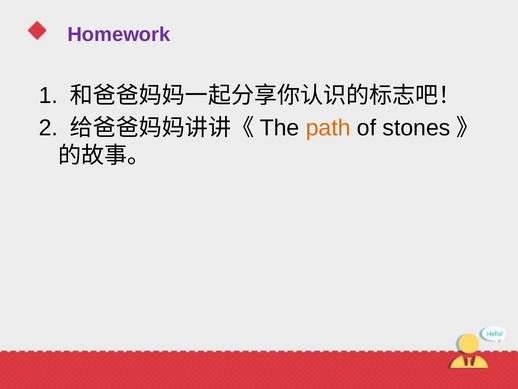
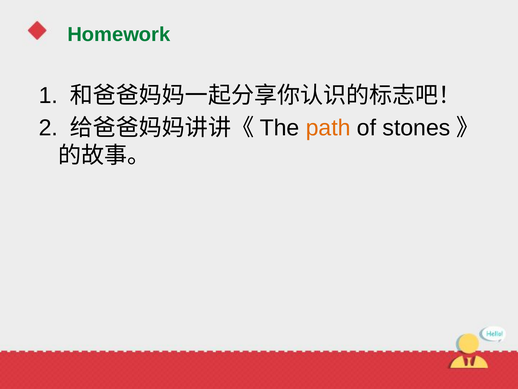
Homework colour: purple -> green (119, 34)
